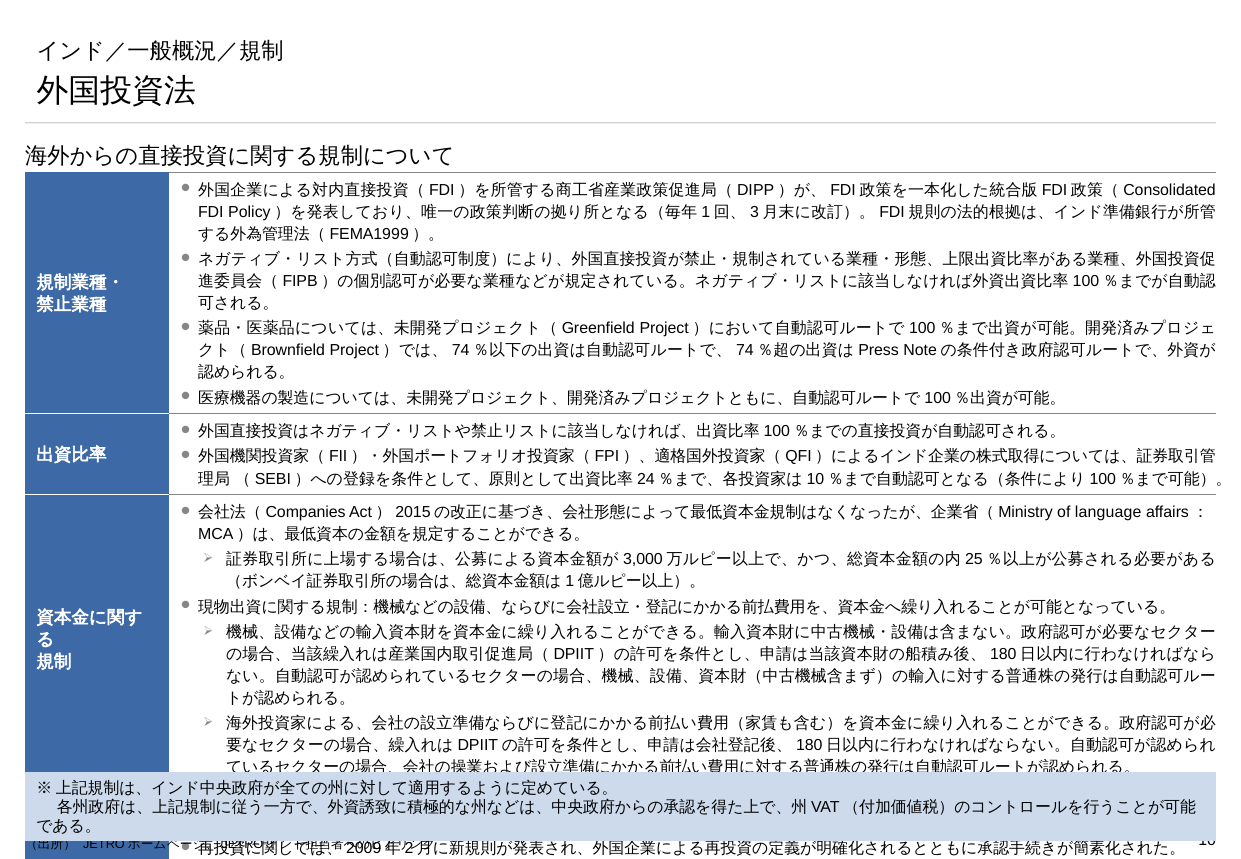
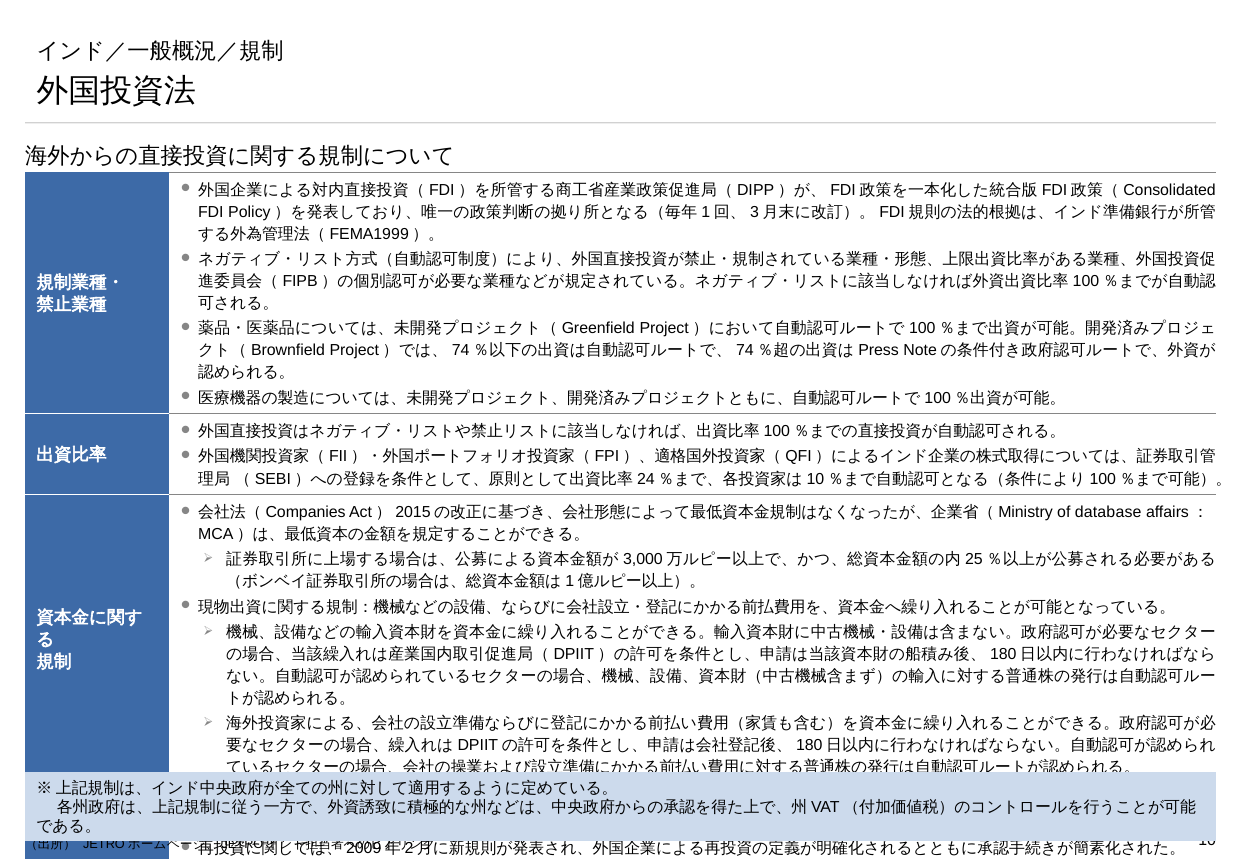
language: language -> database (1108, 512)
